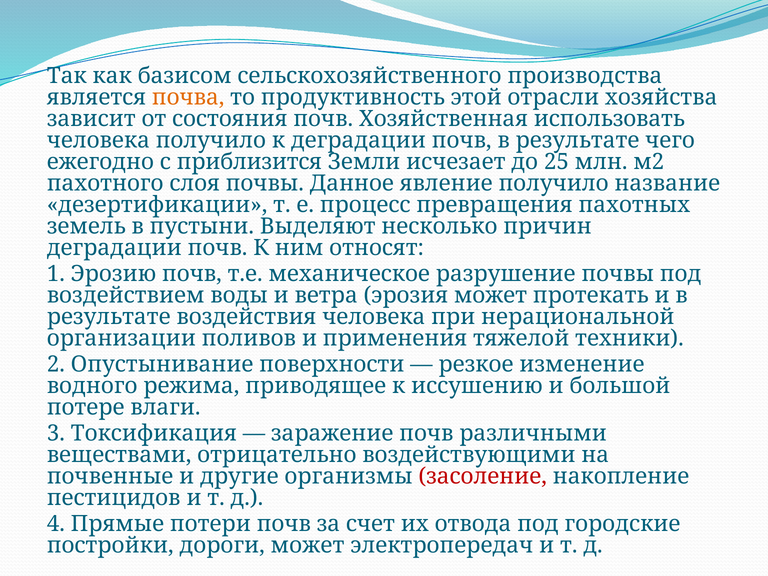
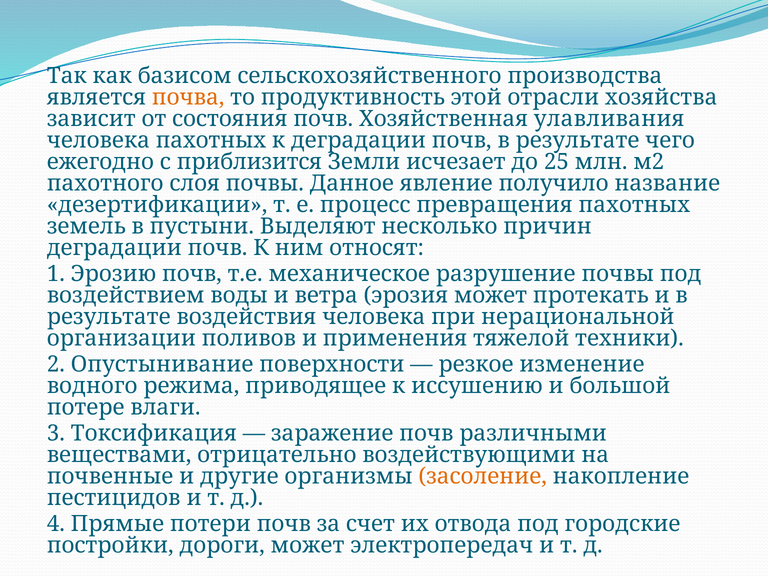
использовать: использовать -> улавливания (609, 119)
человека получило: получило -> пахотных (211, 141)
засоление colour: red -> orange (483, 476)
